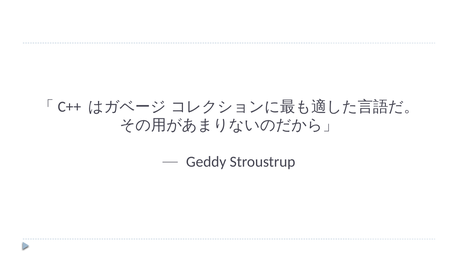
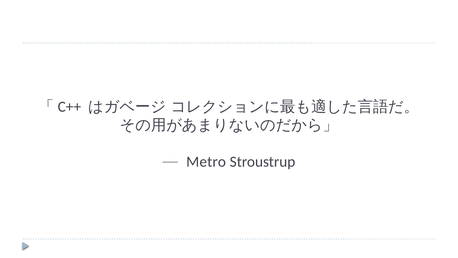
Geddy: Geddy -> Metro (206, 162)
